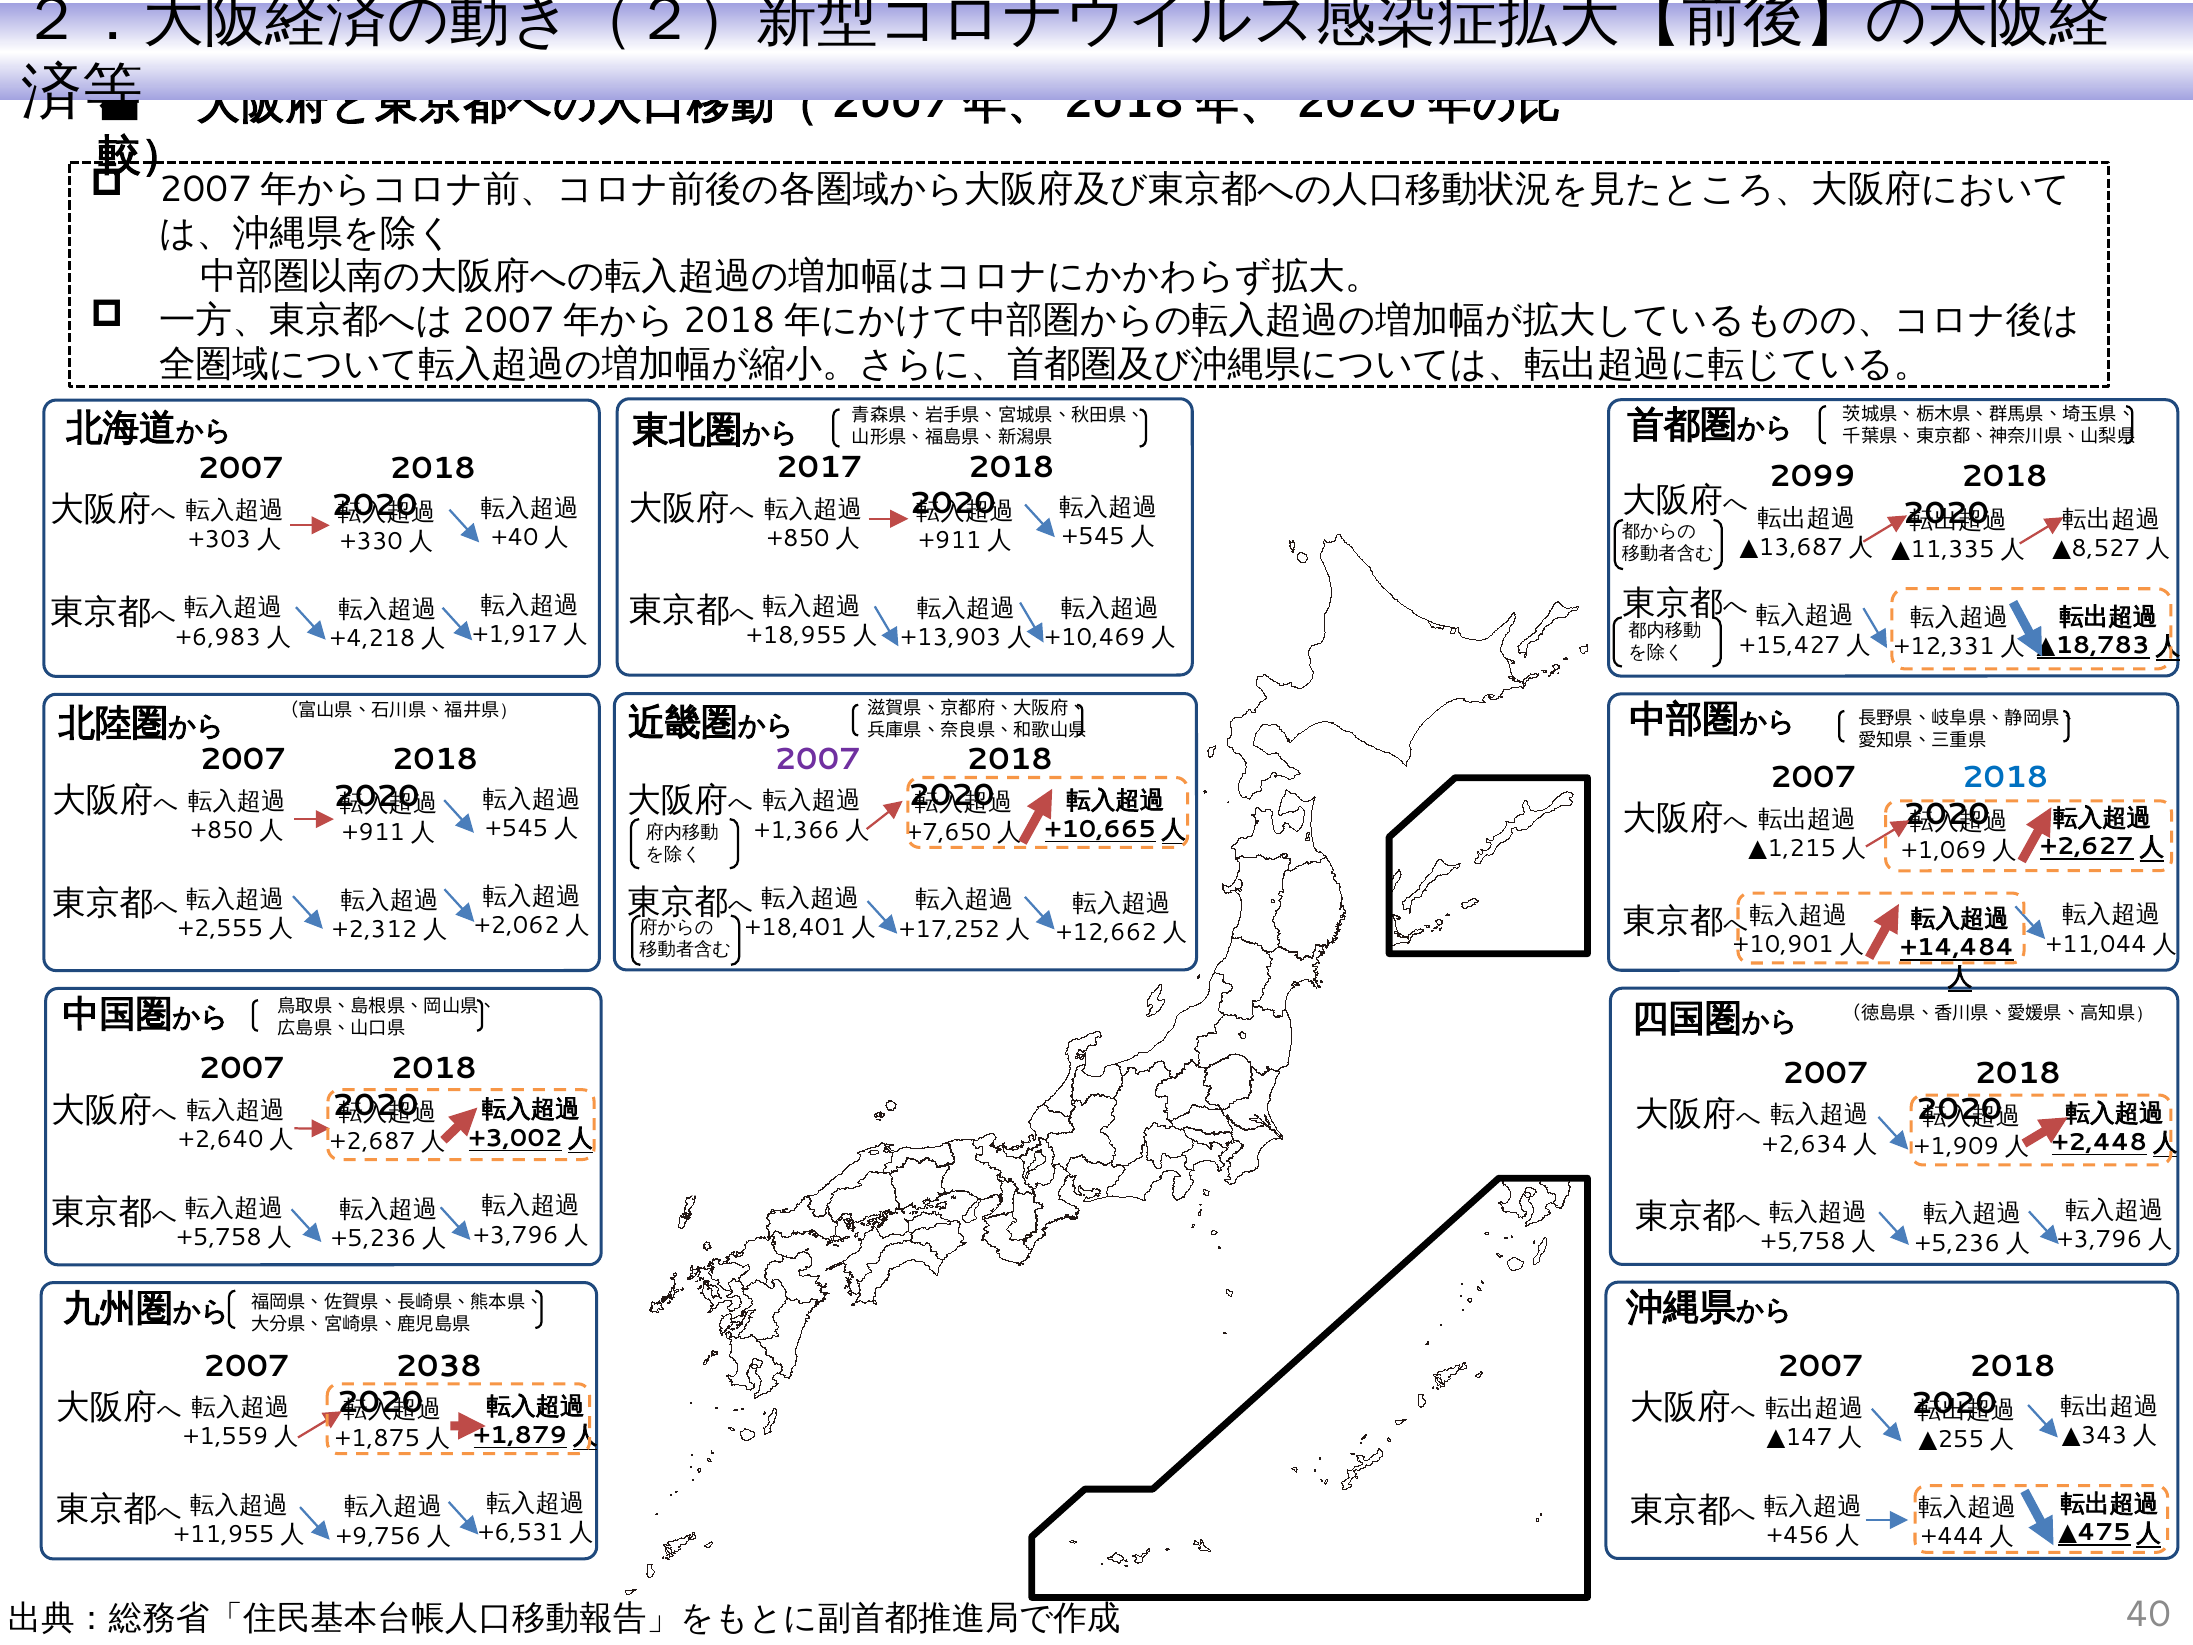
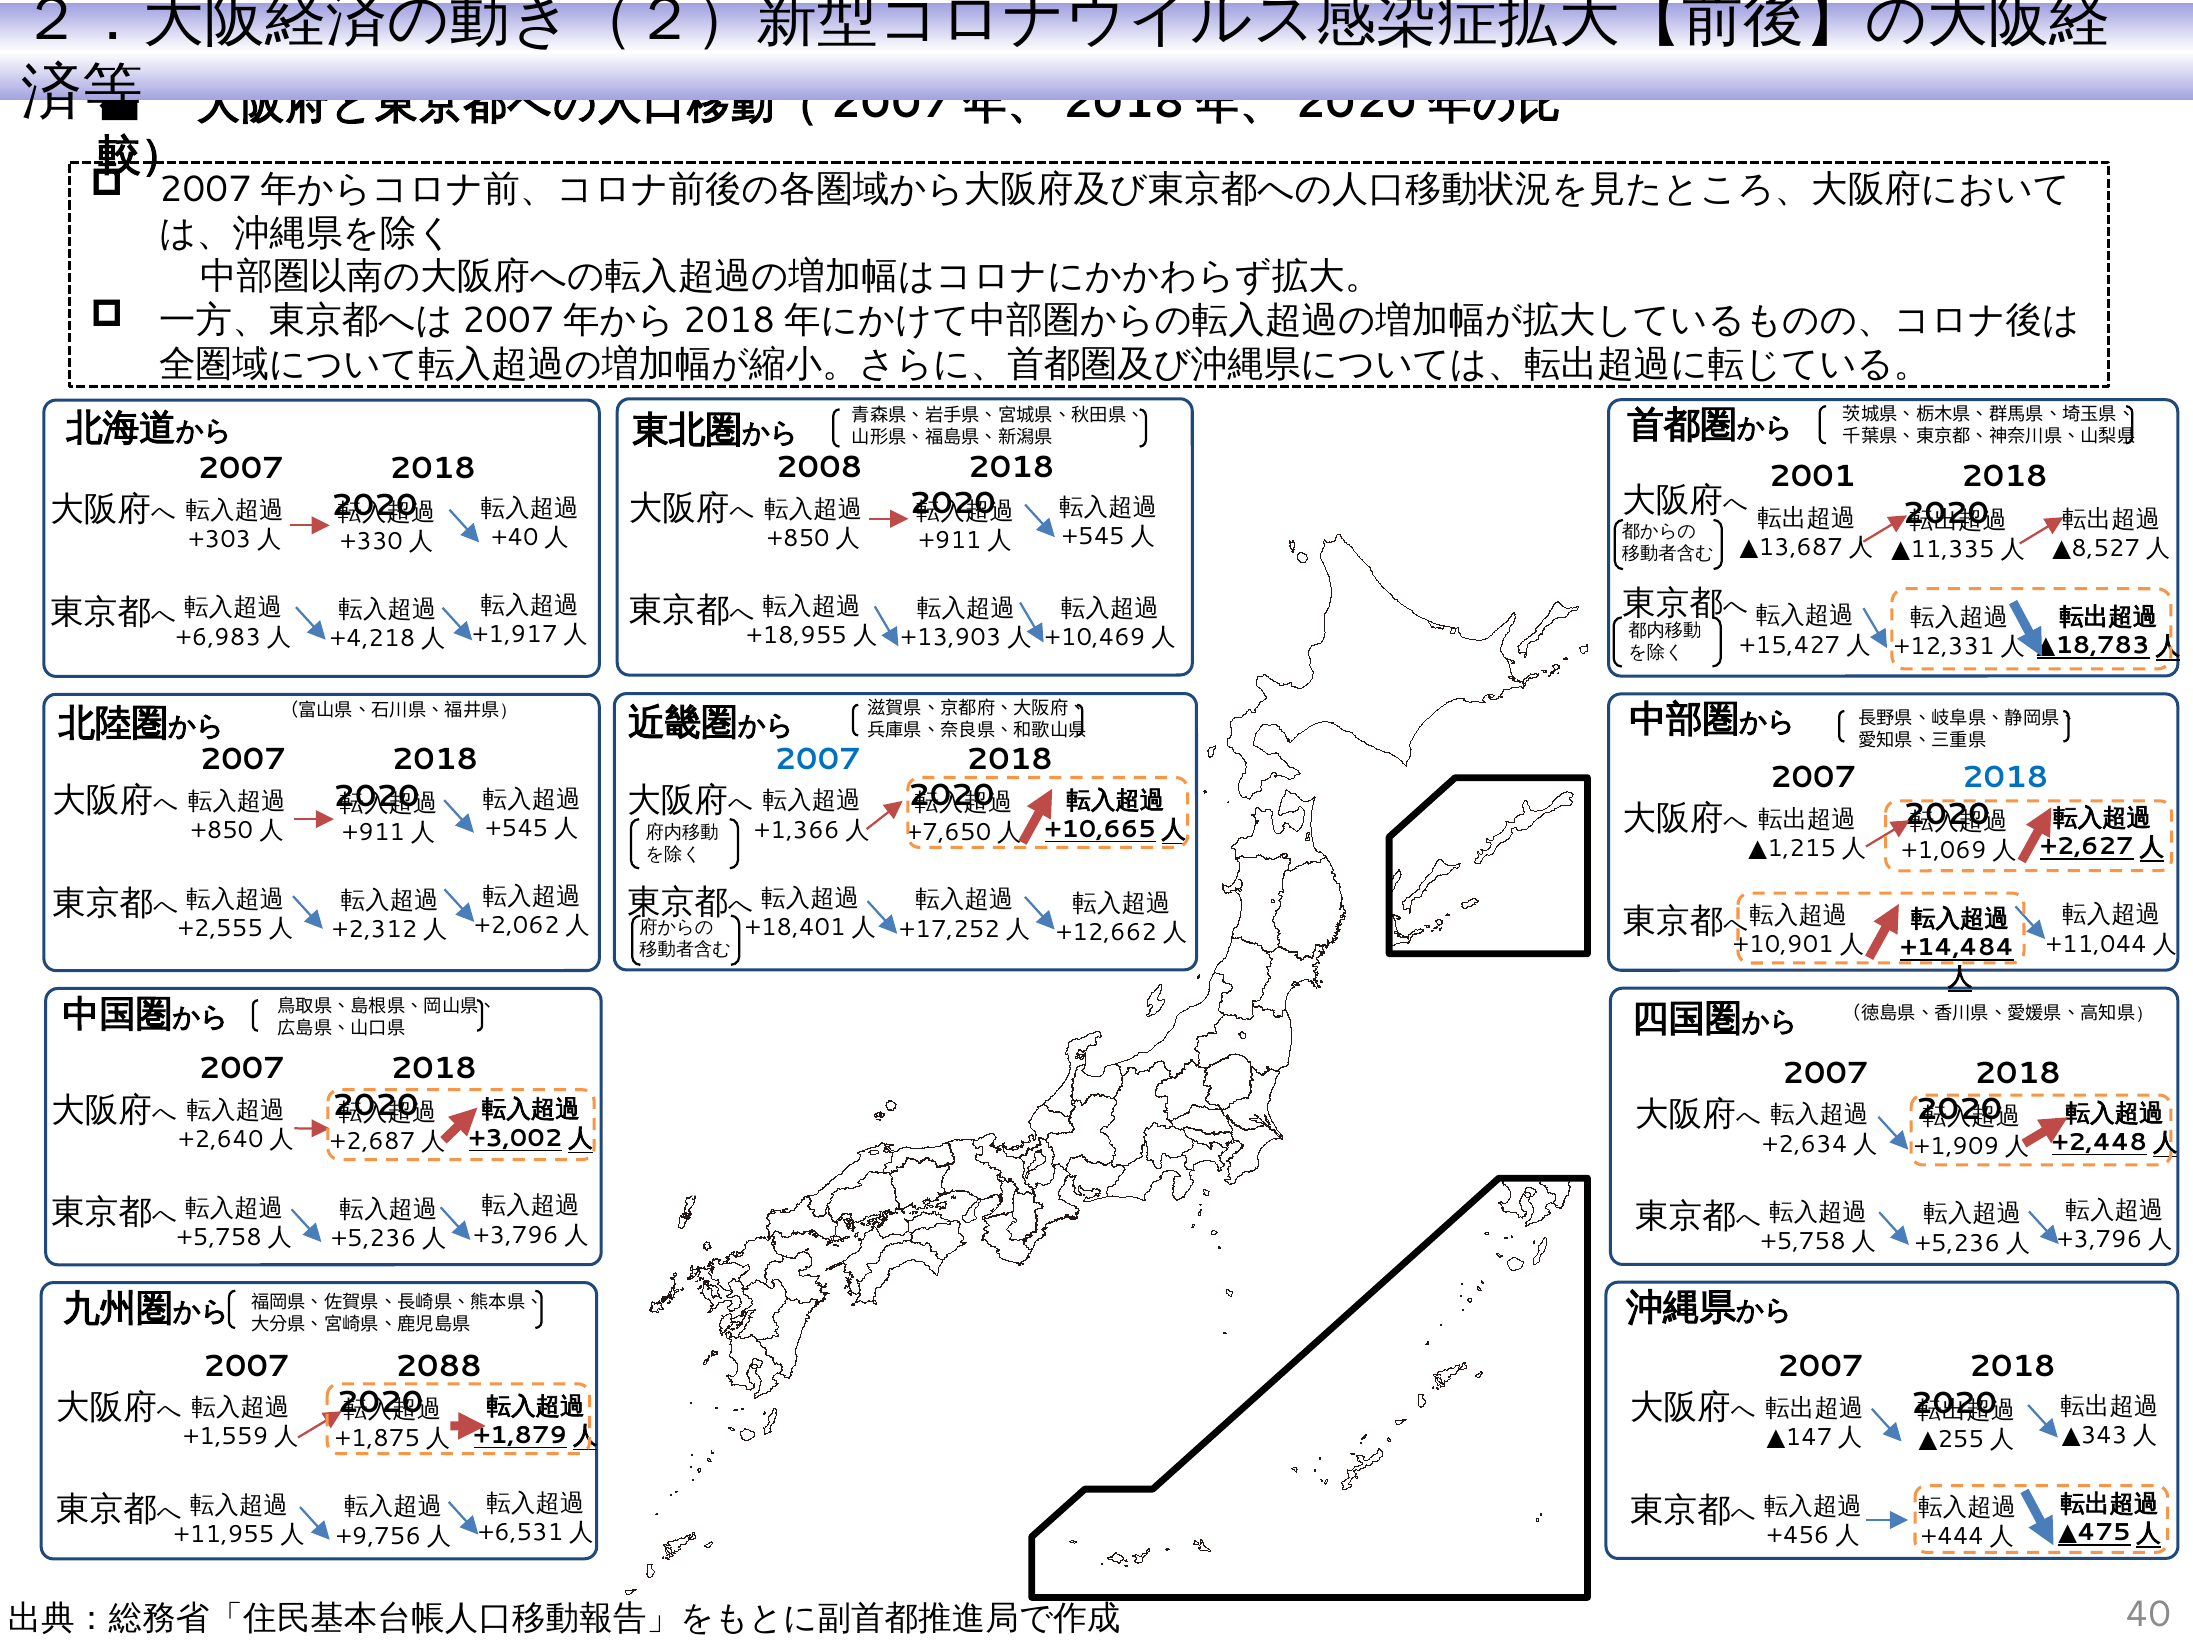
2017: 2017 -> 2008 (819, 467)
2099: 2099 -> 2001 (1812, 476)
2007 colour: purple -> blue (818, 759)
2038: 2038 -> 2088 (439, 1366)
